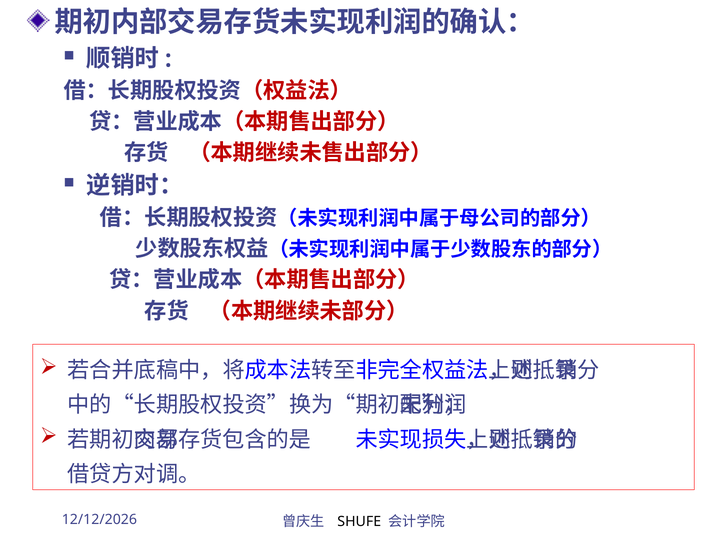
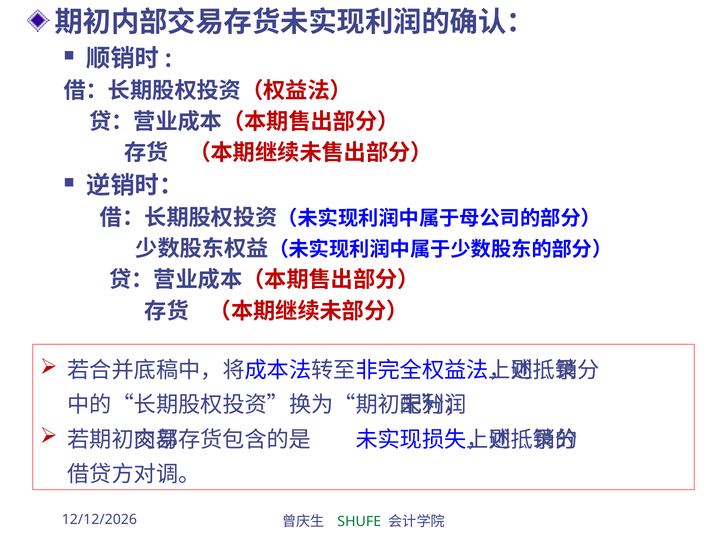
SHUFE colour: black -> green (359, 522)
